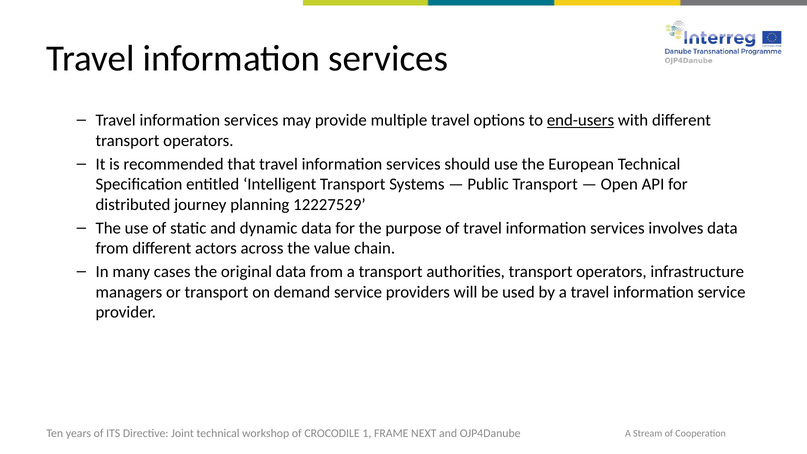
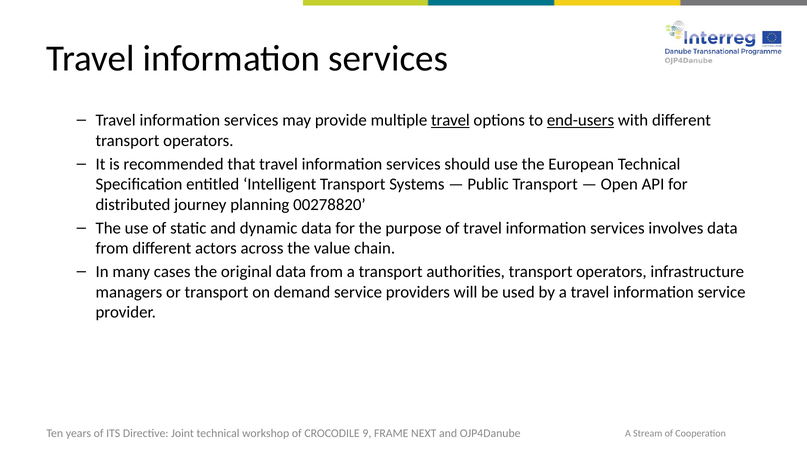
travel underline: none -> present (450, 120)
12227529: 12227529 -> 00278820 (329, 204)
1: 1 -> 9 (367, 434)
